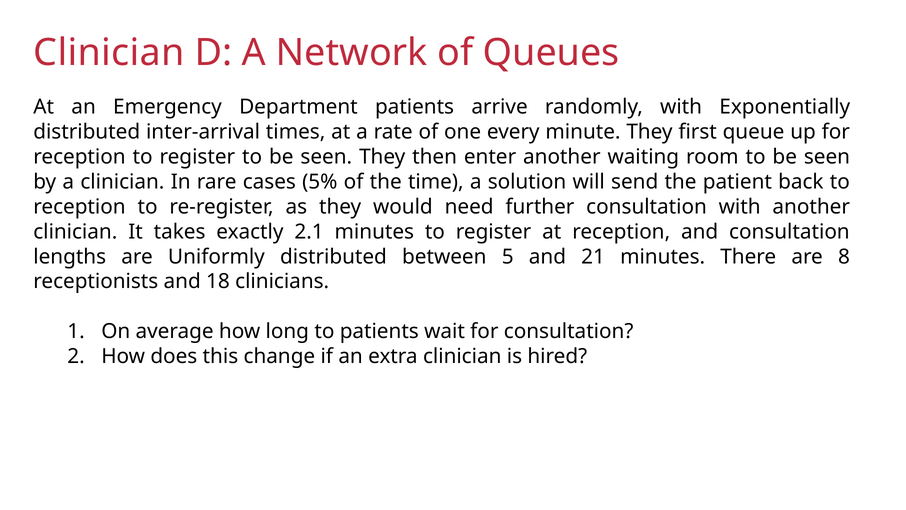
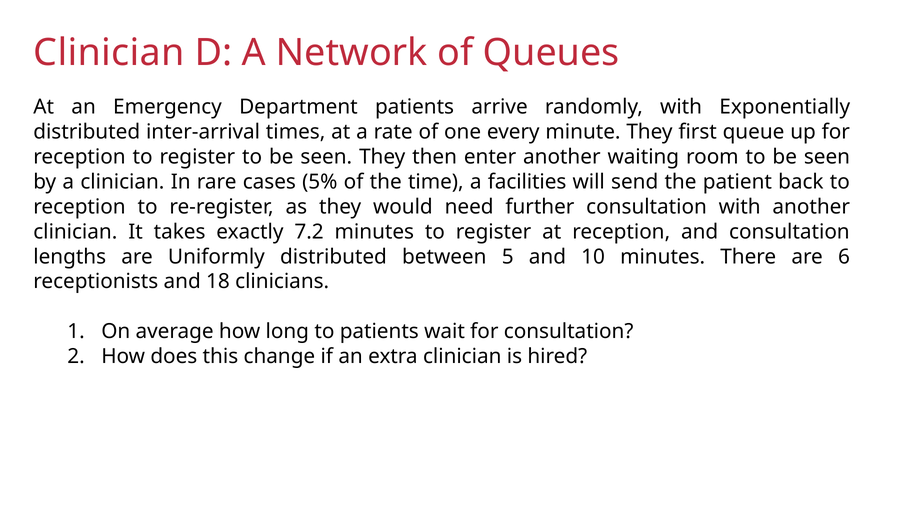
solution: solution -> facilities (527, 182)
2.1: 2.1 -> 7.2 (309, 232)
21: 21 -> 10 (593, 256)
8: 8 -> 6 (844, 256)
